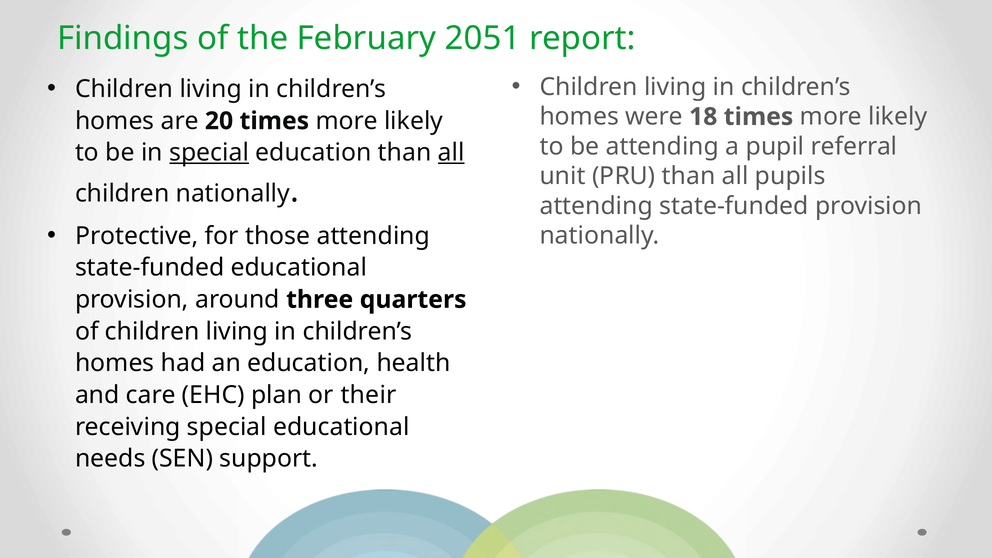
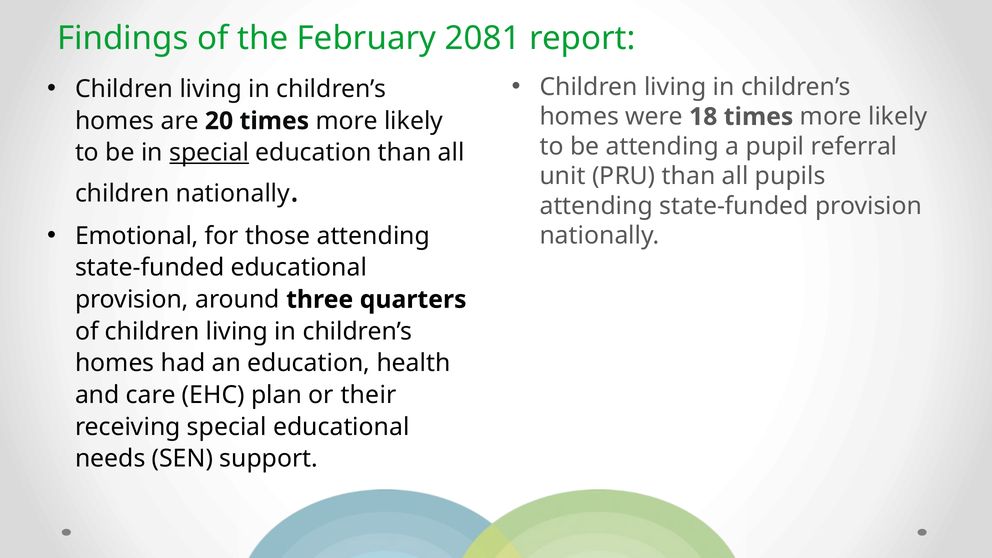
2051: 2051 -> 2081 (483, 38)
all underline: present -> none (451, 153)
Protective: Protective -> Emotional (137, 236)
